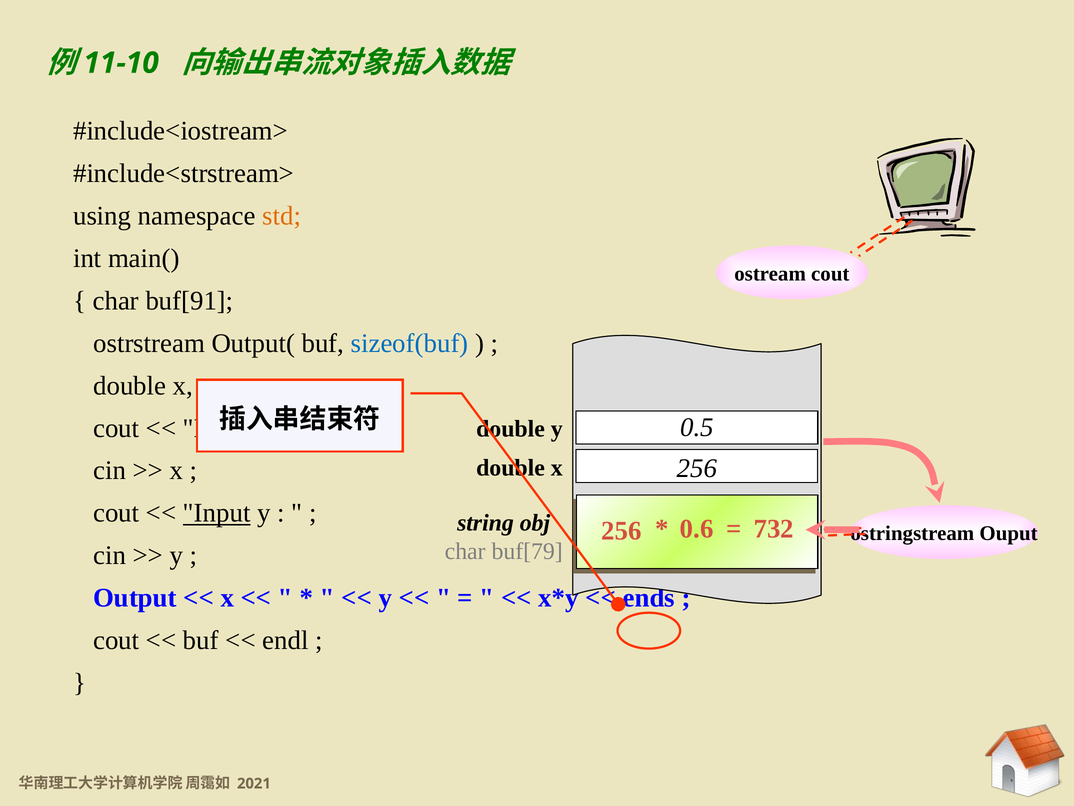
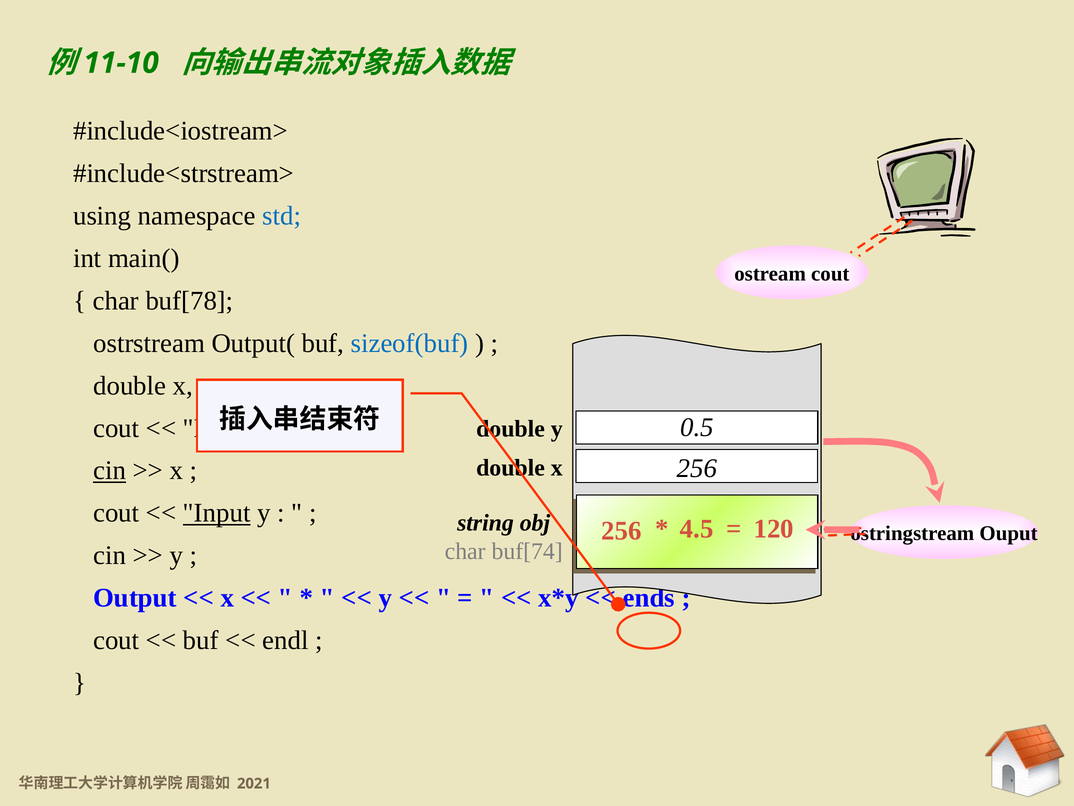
std colour: orange -> blue (282, 216)
buf[91: buf[91 -> buf[78 (189, 301)
cin underline: none -> present (110, 470)
0.6: 0.6 -> 4.5 (697, 528)
732: 732 -> 120 (774, 528)
buf[79: buf[79 -> buf[74 (527, 551)
